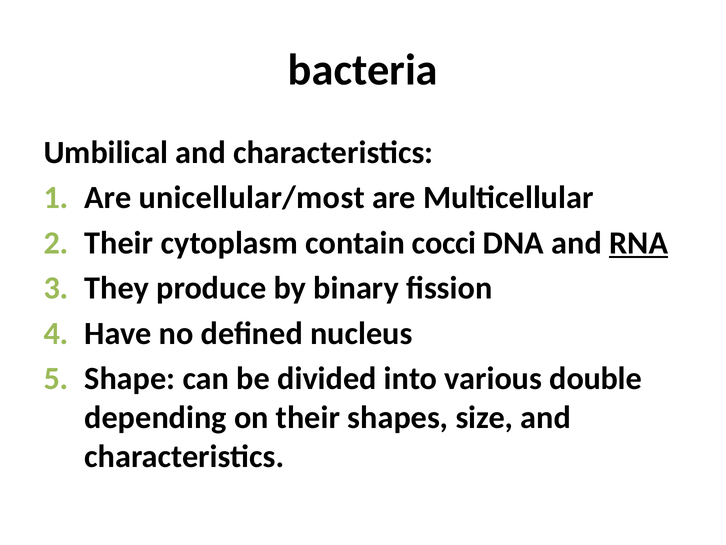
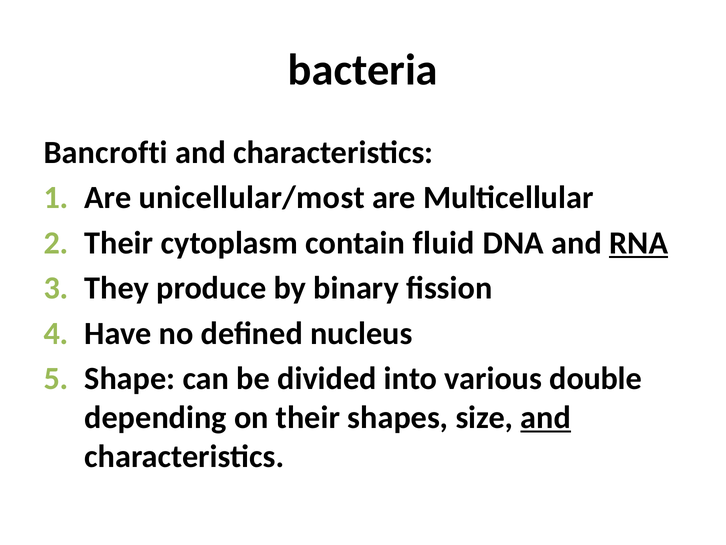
Umbilical: Umbilical -> Bancrofti (106, 152)
cocci: cocci -> fluid (444, 243)
and underline: none -> present (546, 417)
